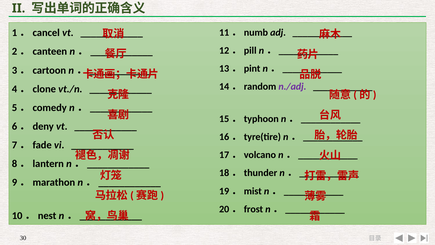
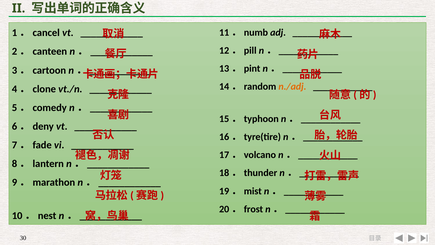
n./adj colour: purple -> orange (292, 87)
